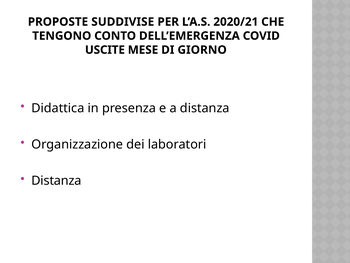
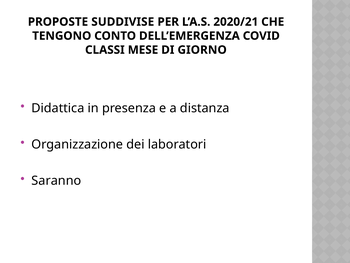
USCITE: USCITE -> CLASSI (105, 50)
Distanza: Distanza -> Saranno (56, 180)
